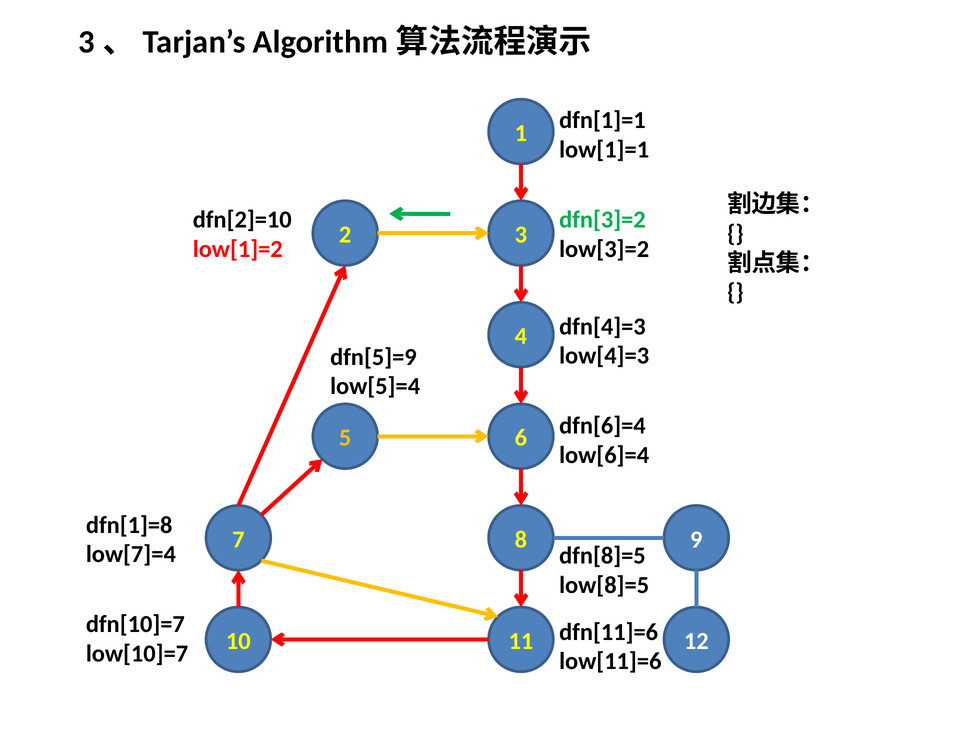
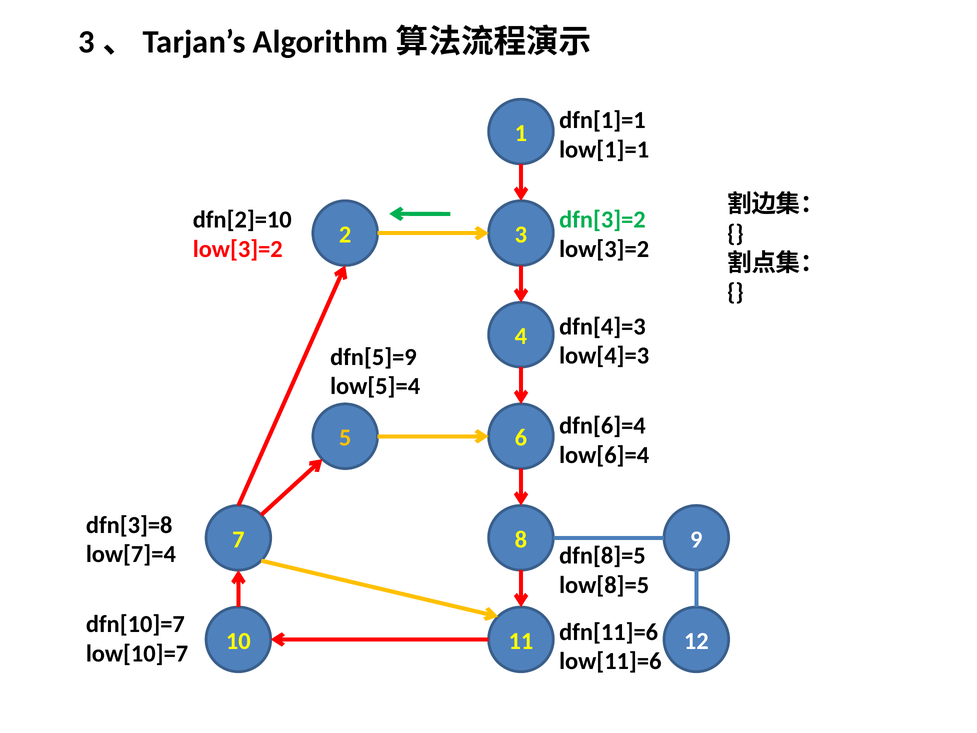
low[1]=2: low[1]=2 -> low[3]=2 (238, 249)
dfn[1]=8: dfn[1]=8 -> dfn[3]=8 (129, 525)
